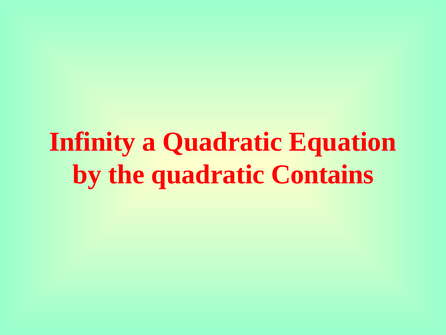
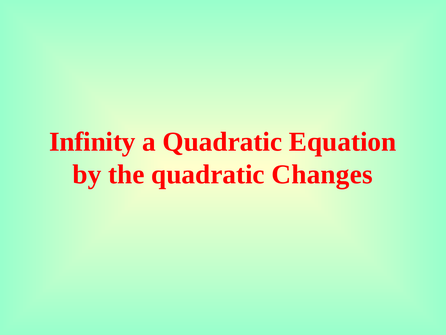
Contains: Contains -> Changes (322, 174)
